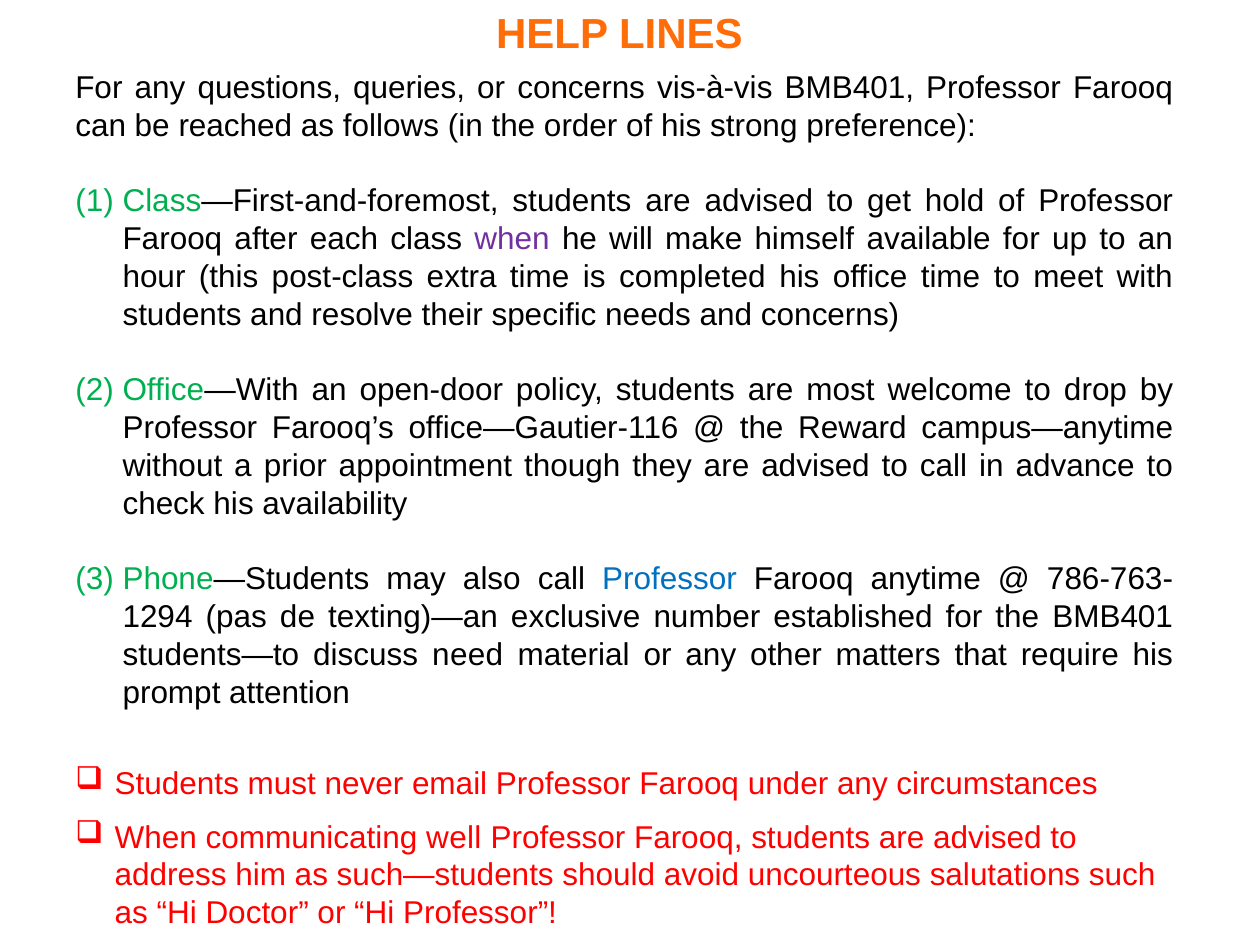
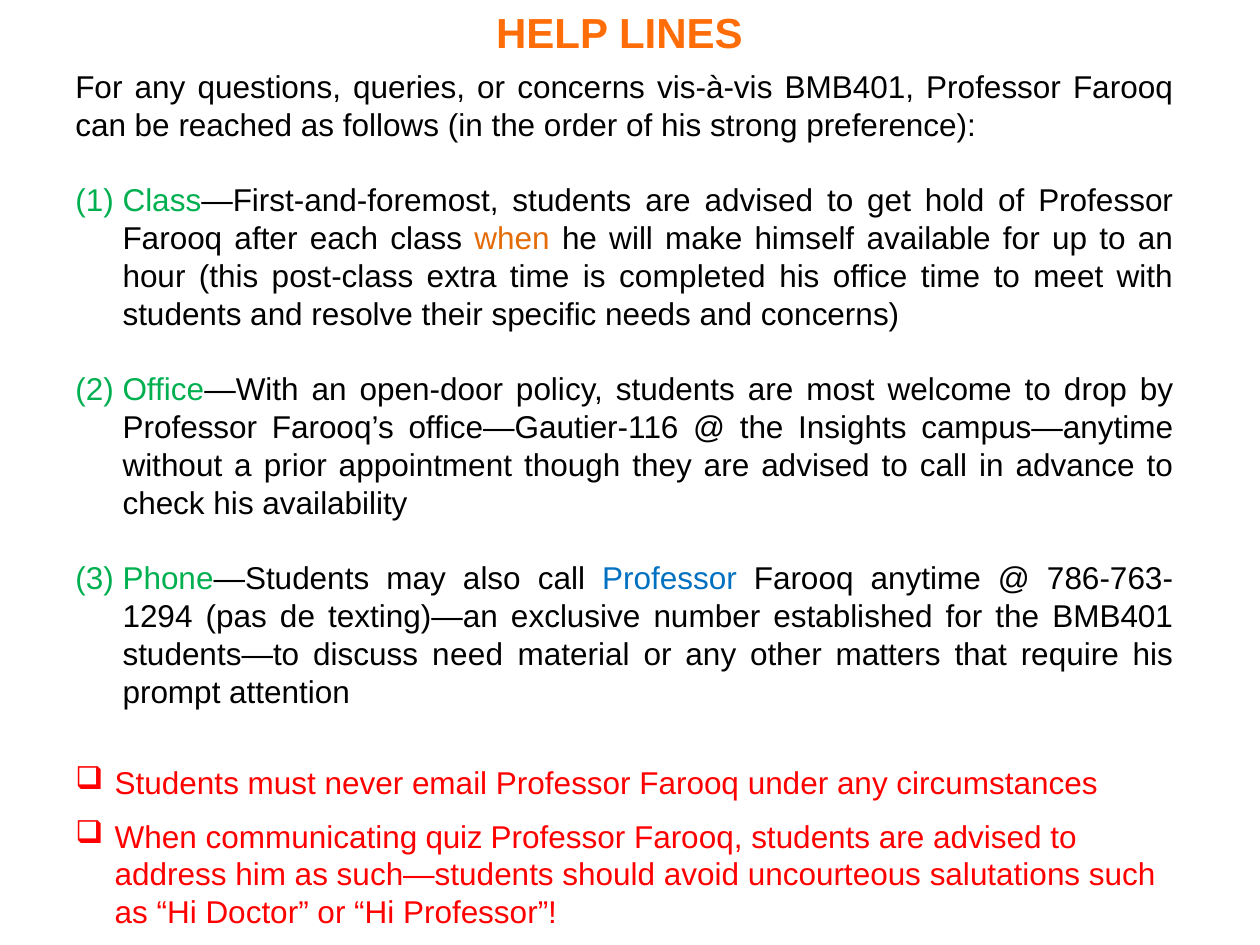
when colour: purple -> orange (512, 239)
Reward: Reward -> Insights (852, 428)
well: well -> quiz (454, 838)
